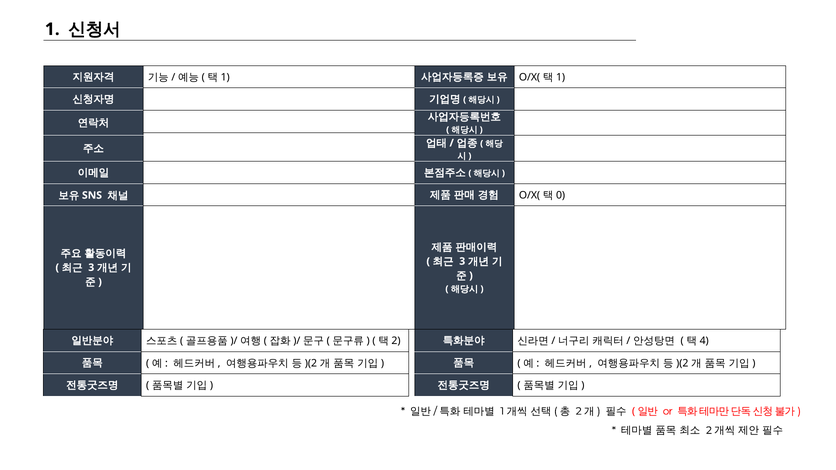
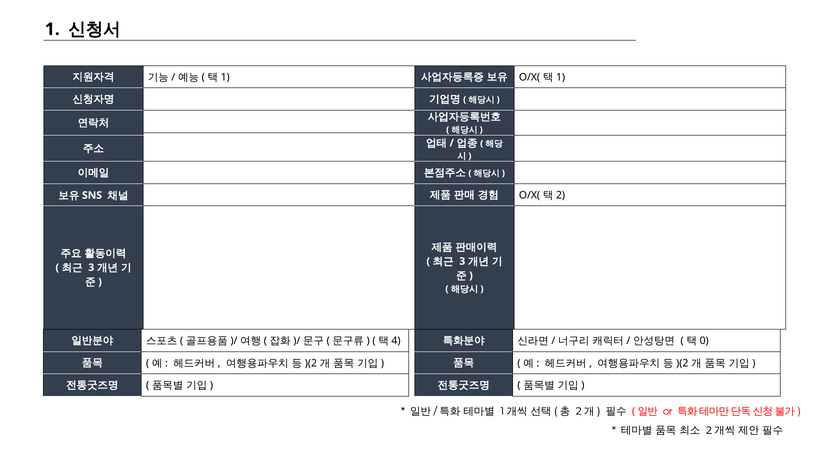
0: 0 -> 2 (561, 195)
2: 2 -> 4 (396, 341)
4: 4 -> 0 (704, 341)
